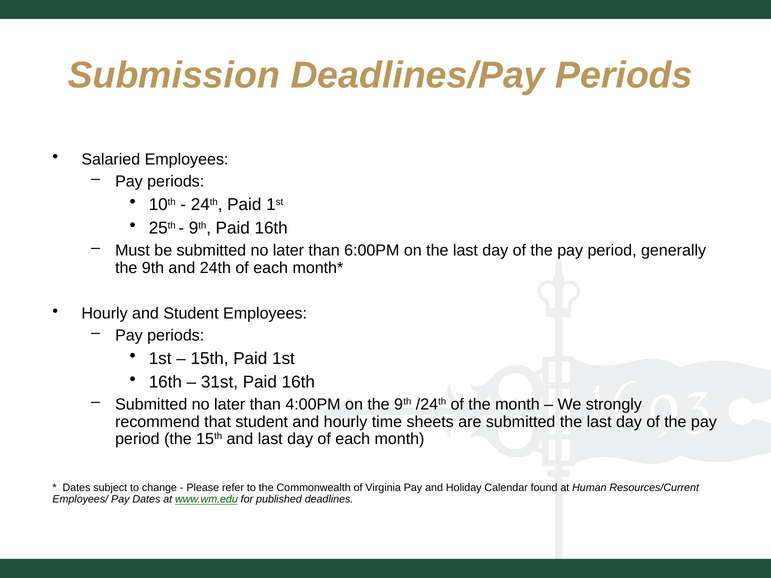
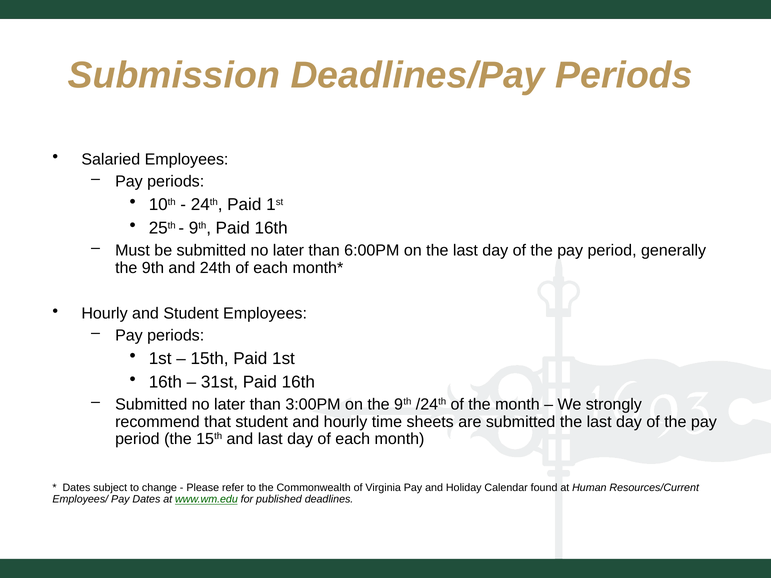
4:00PM: 4:00PM -> 3:00PM (313, 405)
